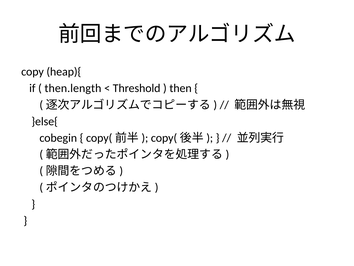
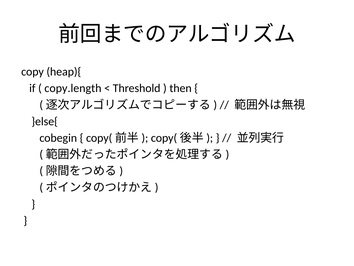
then.length: then.length -> copy.length (73, 88)
